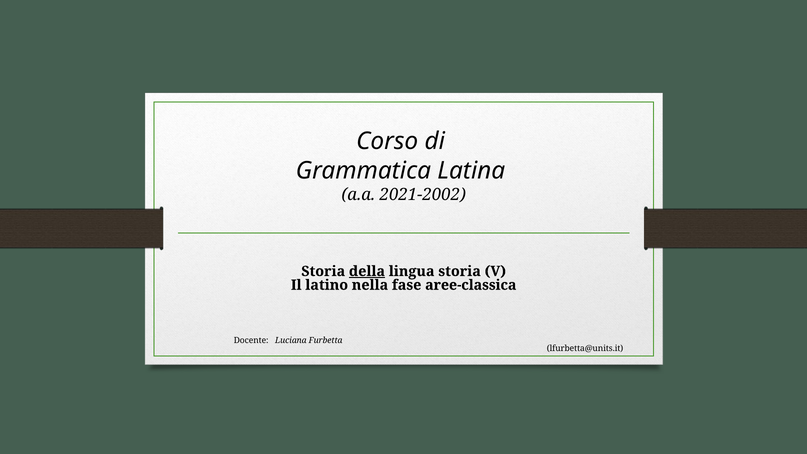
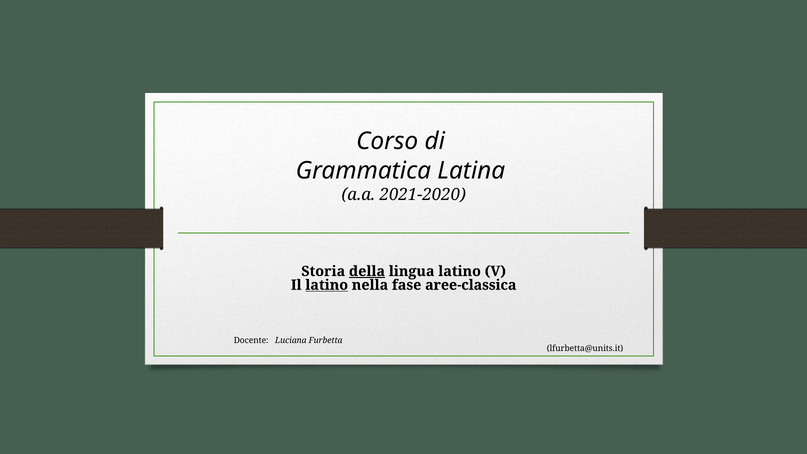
2021-2002: 2021-2002 -> 2021-2020 (423, 195)
lingua storia: storia -> latino (460, 271)
latino underline: none -> present (327, 285)
